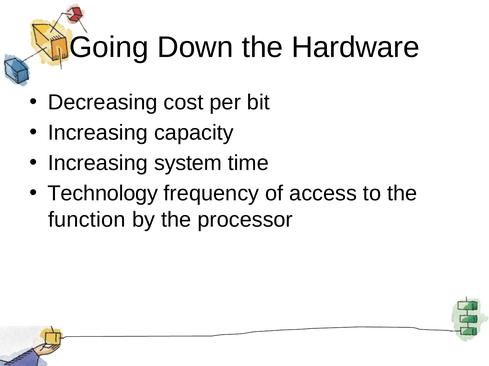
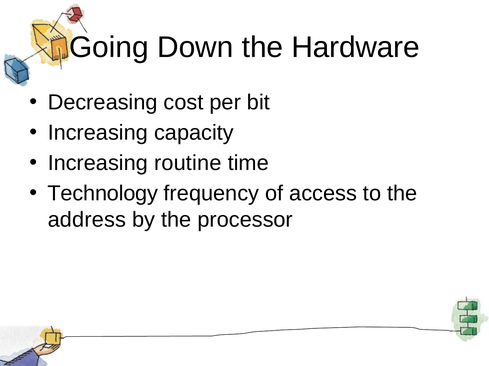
system: system -> routine (188, 163)
function: function -> address (87, 220)
